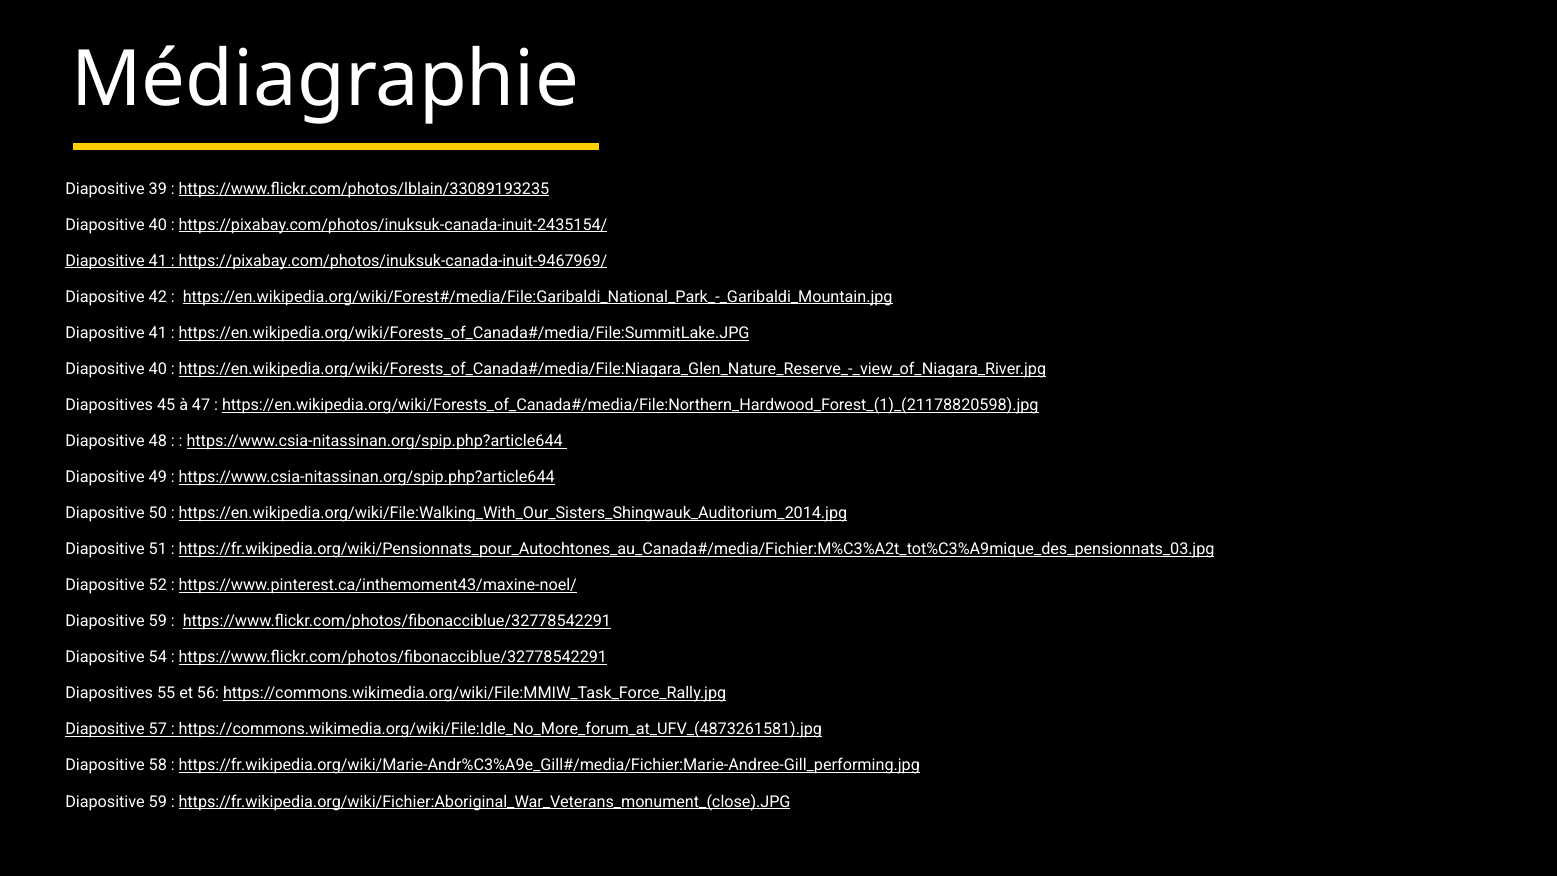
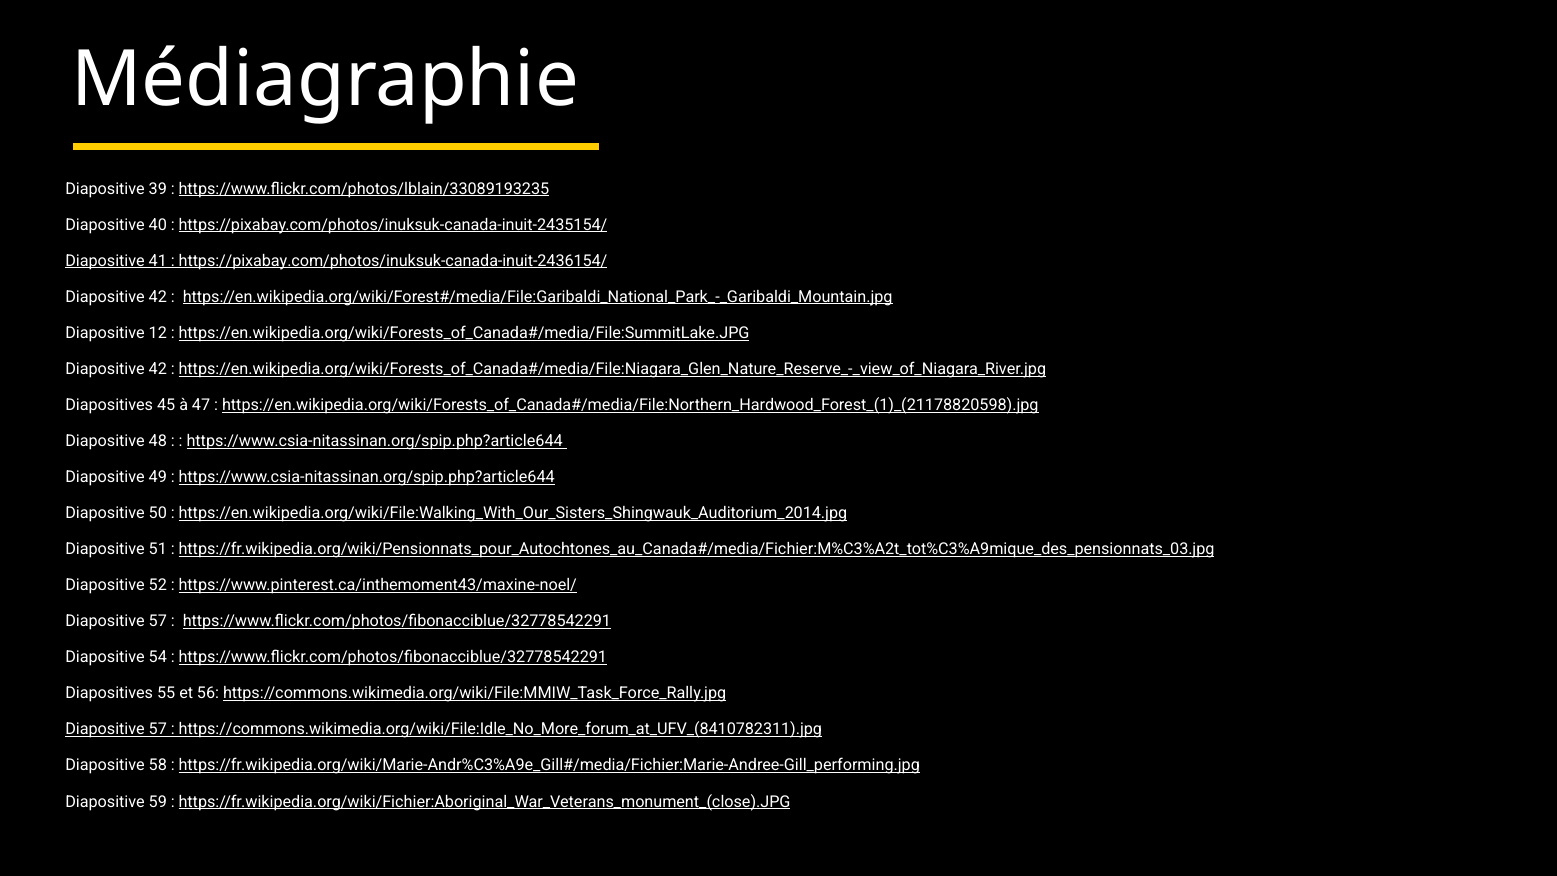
https://pixabay.com/photos/inuksuk-canada-inuit-9467969/: https://pixabay.com/photos/inuksuk-canada-inuit-9467969/ -> https://pixabay.com/photos/inuksuk-canada-inuit-2436154/ (393, 261)
41: 41 -> 12 (158, 333)
40: 40 -> 42 (158, 369)
59: 59 -> 57 (158, 621)
https://commons.wikimedia.org/wiki/File:Idle_No_More_forum_at_UFV_(4873261581).jpg: https://commons.wikimedia.org/wiki/File:Idle_No_More_forum_at_UFV_(4873261581).jpg -> https://commons.wikimedia.org/wiki/File:Idle_No_More_forum_at_UFV_(8410782311).jpg (500, 729)
